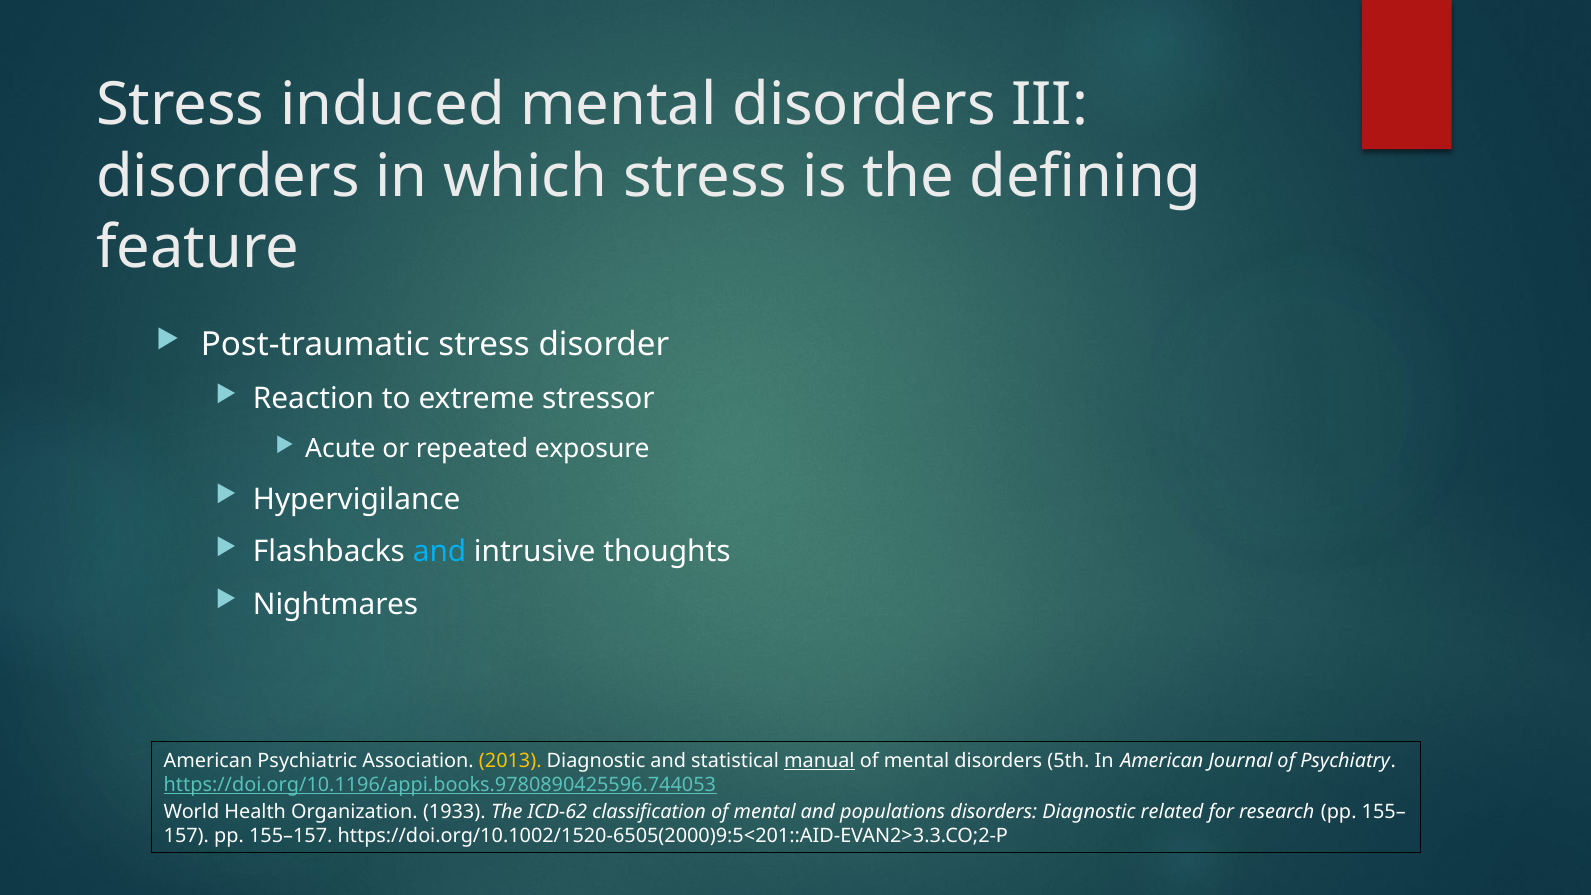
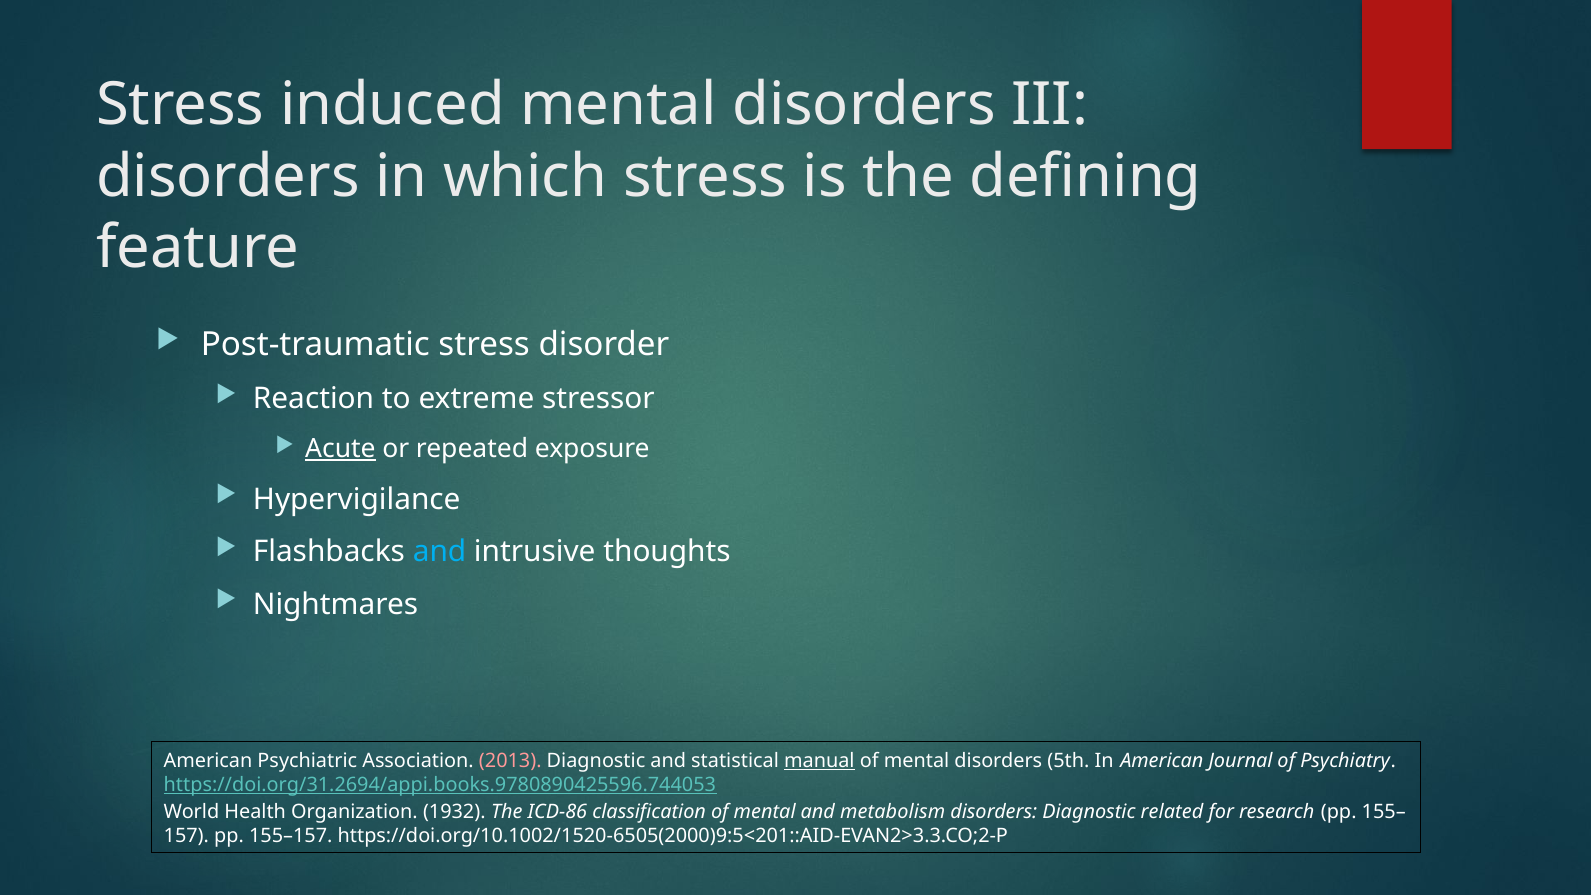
Acute underline: none -> present (340, 449)
2013 colour: yellow -> pink (510, 761)
https://doi.org/10.1196/appi.books.9780890425596.744053: https://doi.org/10.1196/appi.books.9780890425596.744053 -> https://doi.org/31.2694/appi.books.9780890425596.744053 (440, 785)
1933: 1933 -> 1932 (454, 812)
ICD-62: ICD-62 -> ICD-86 (557, 812)
populations: populations -> metabolism (893, 812)
